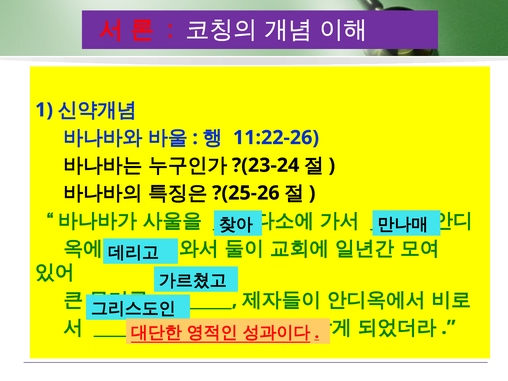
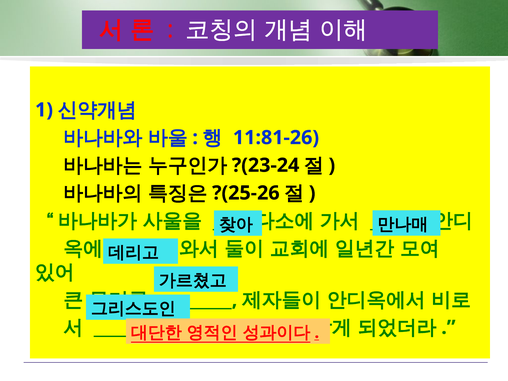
11:22-26: 11:22-26 -> 11:81-26 (276, 138)
